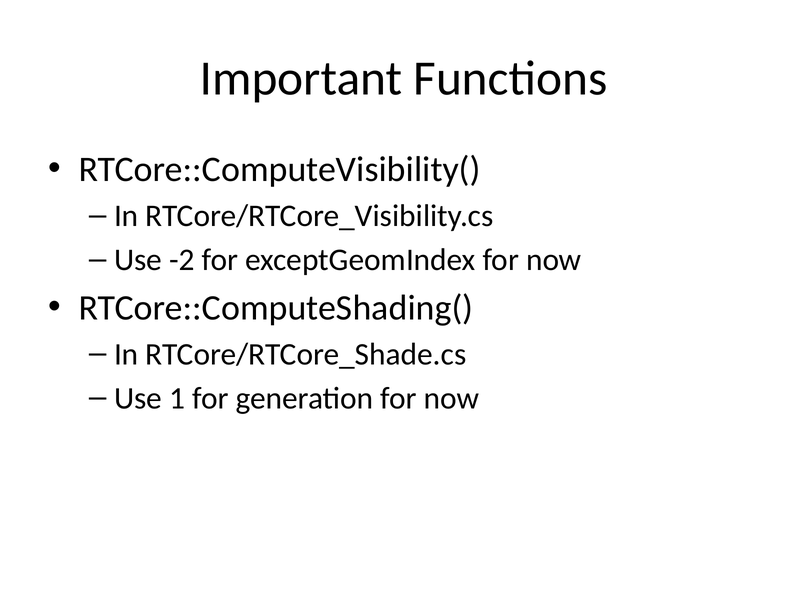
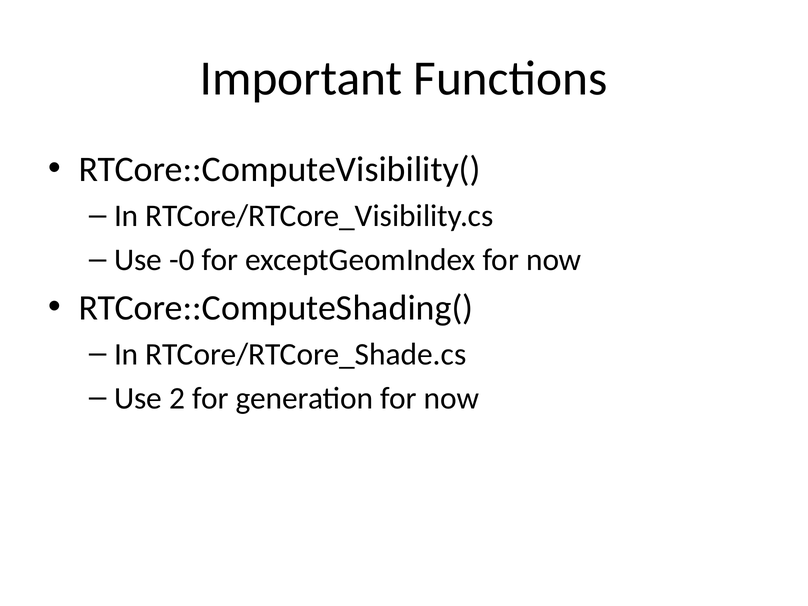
-2: -2 -> -0 (182, 260)
1: 1 -> 2 (177, 398)
